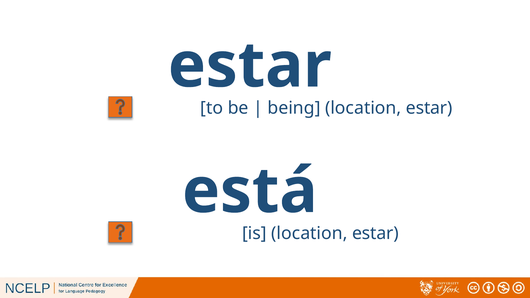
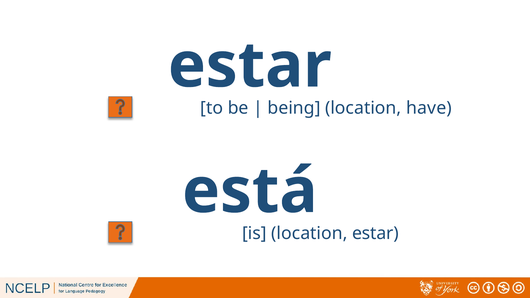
estar: estar -> have (429, 108)
